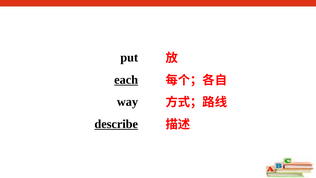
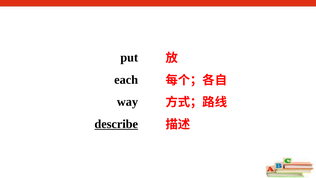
each underline: present -> none (126, 80)
